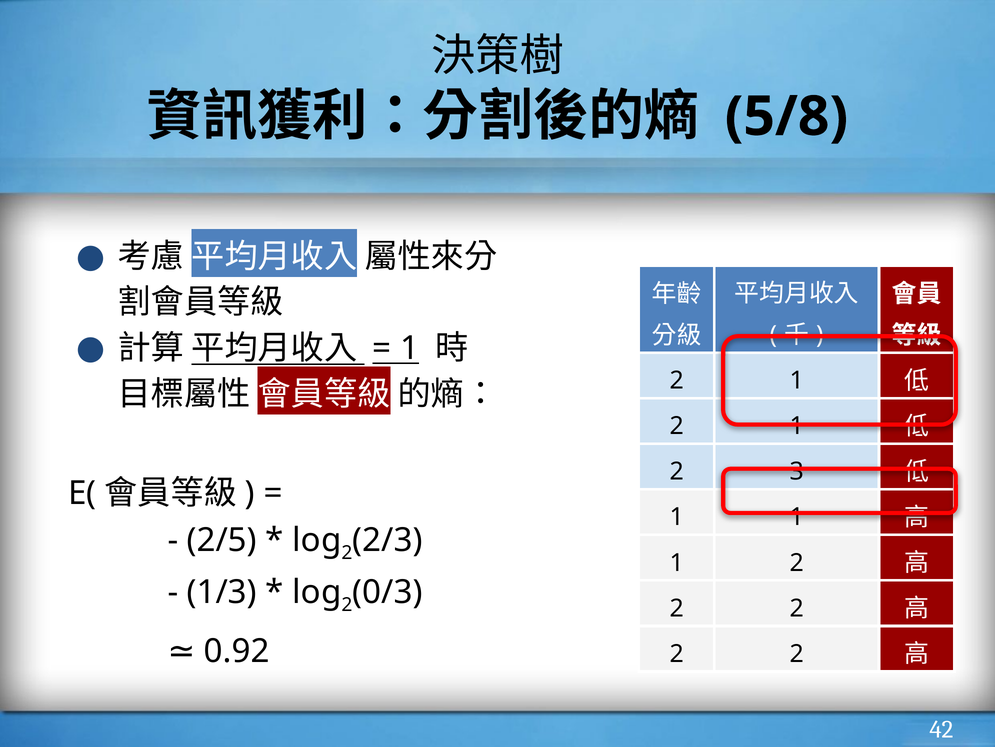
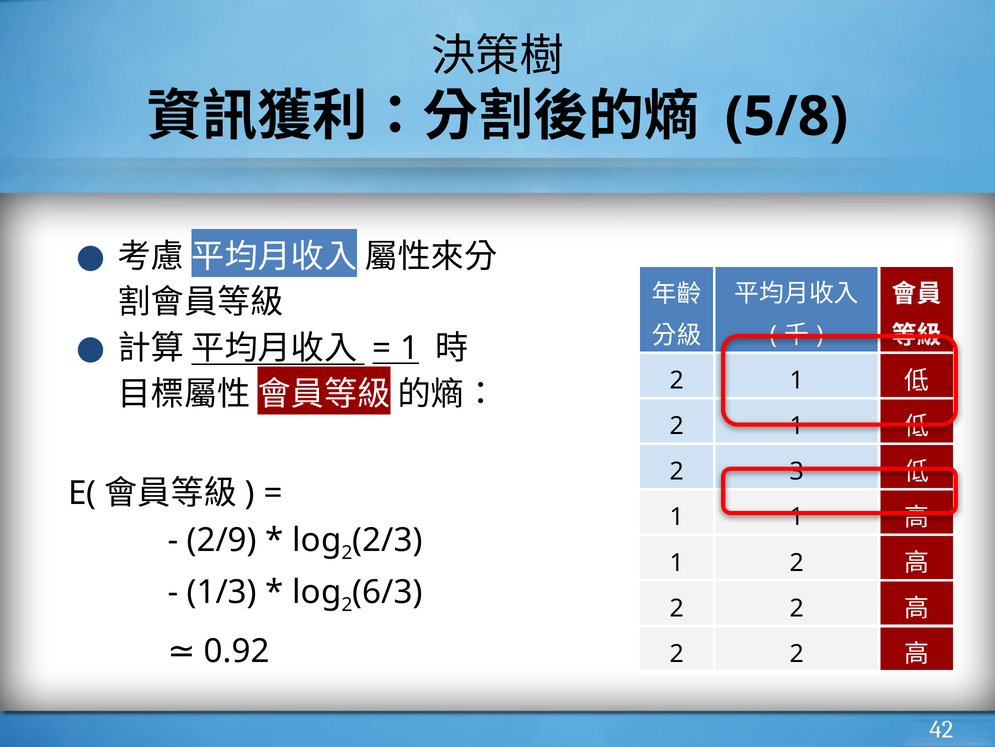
2/5: 2/5 -> 2/9 (222, 540)
0/3: 0/3 -> 6/3 (387, 592)
